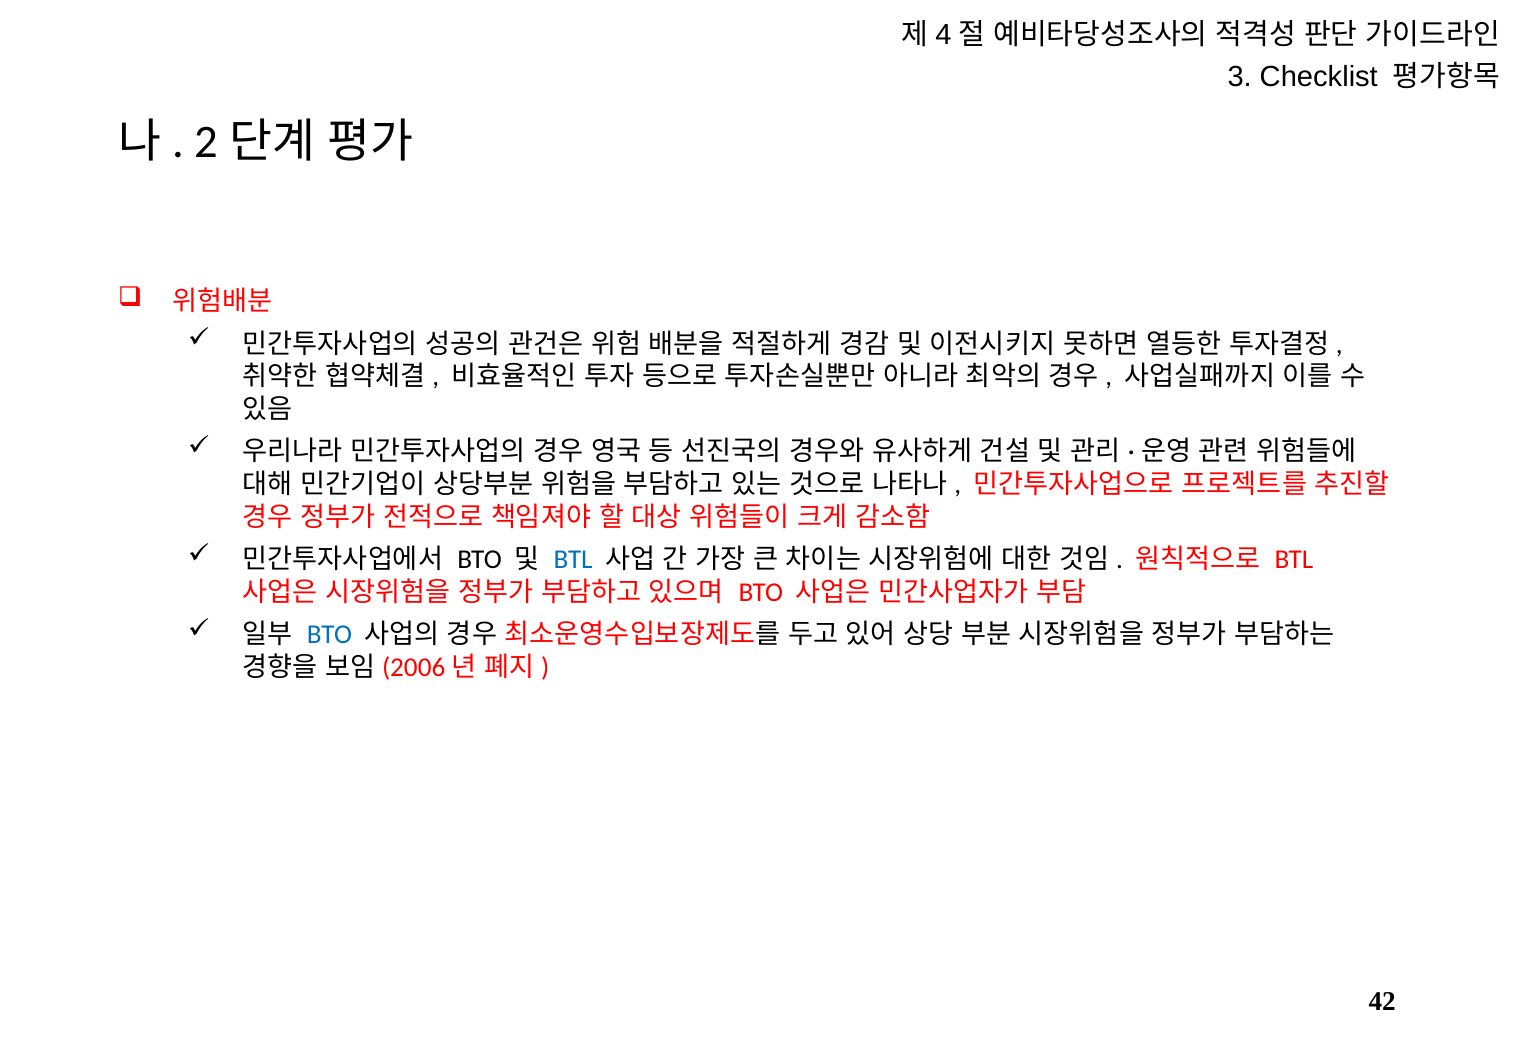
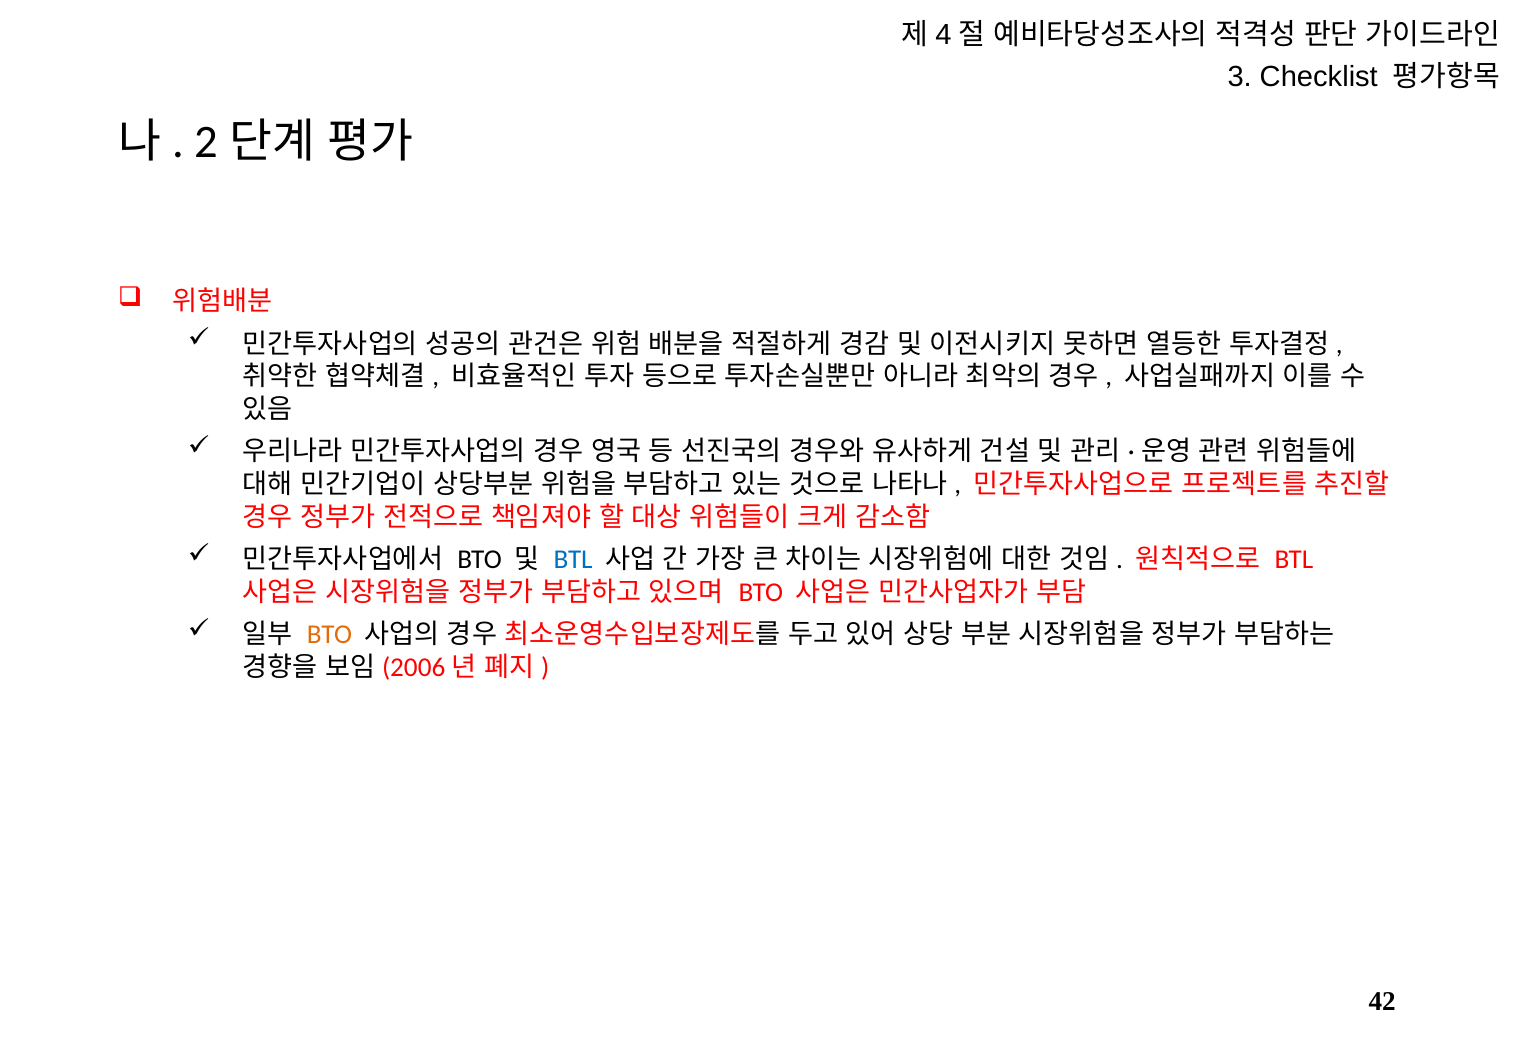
BTO colour: blue -> orange (329, 635)
